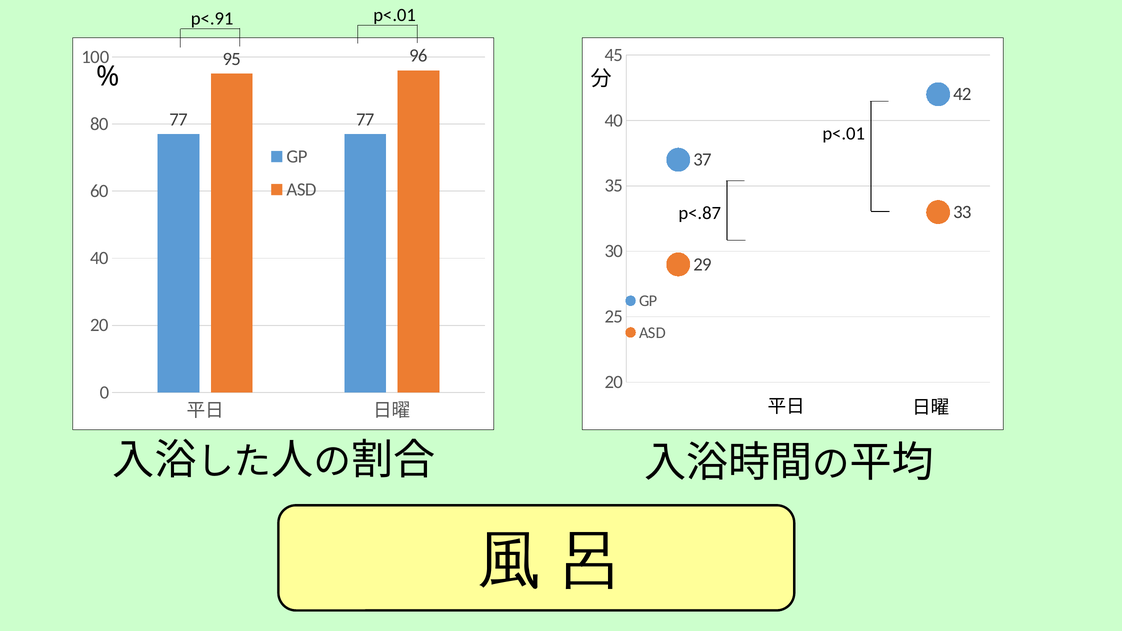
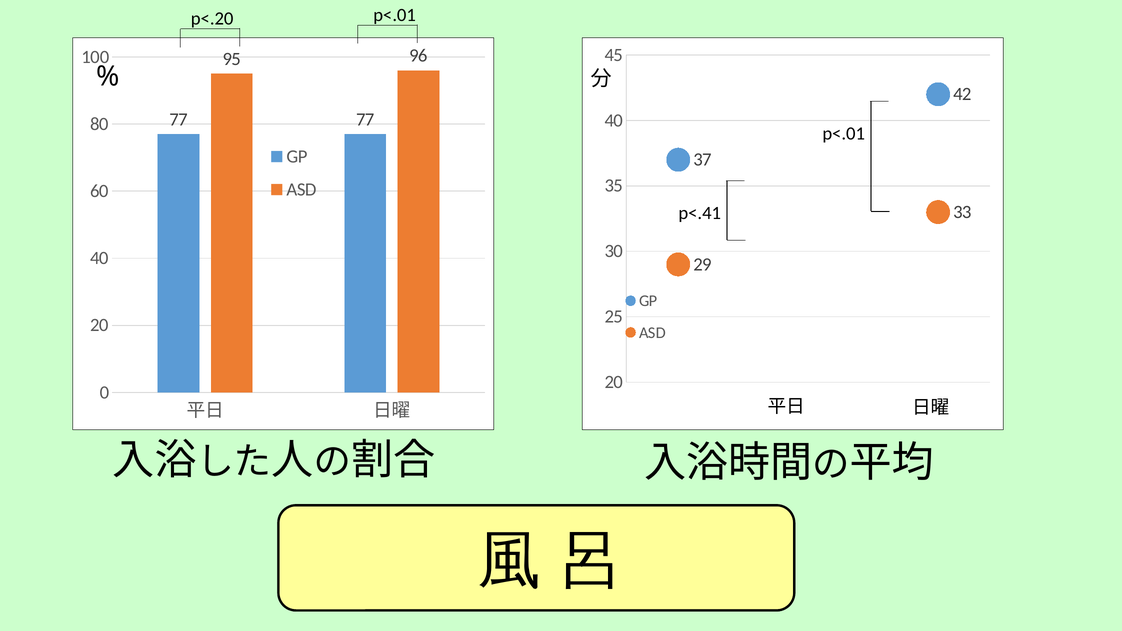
p<.91: p<.91 -> p<.20 (212, 18)
p<.87: p<.87 -> p<.41 (700, 213)
